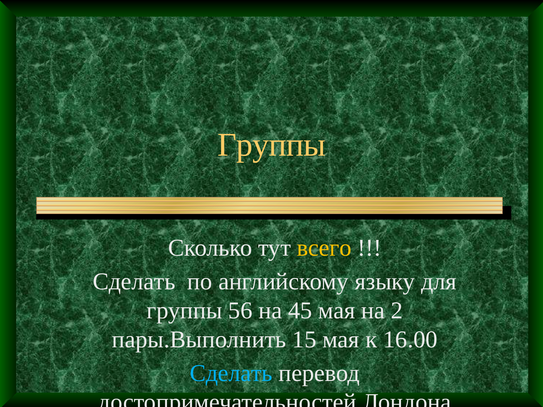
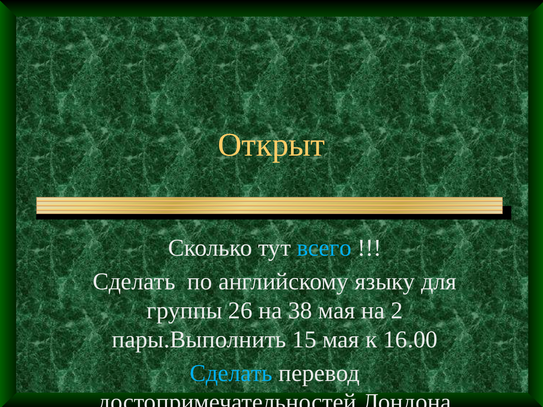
Группы: Группы -> Открыт (271, 145)
всего colour: yellow -> light blue (324, 248)
56: 56 -> 26 (240, 311)
45: 45 -> 38 (300, 311)
